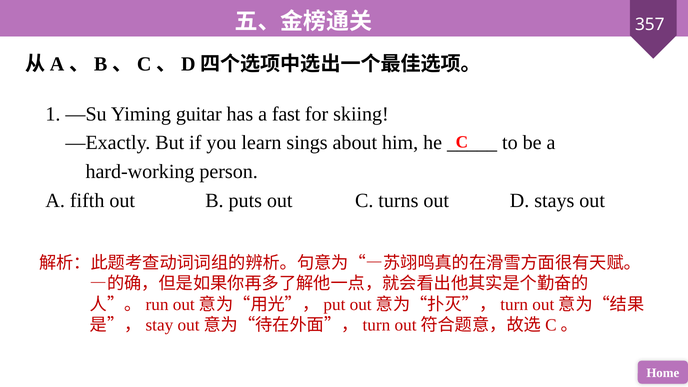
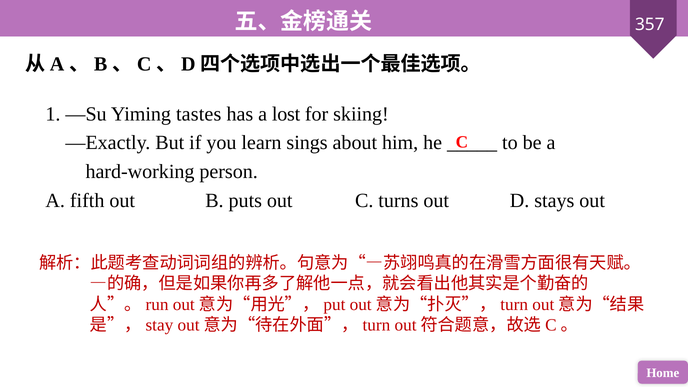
guitar: guitar -> tastes (199, 114)
fast: fast -> lost (286, 114)
